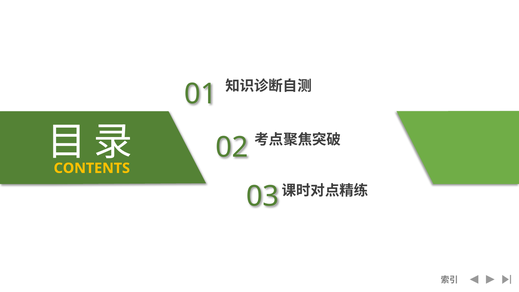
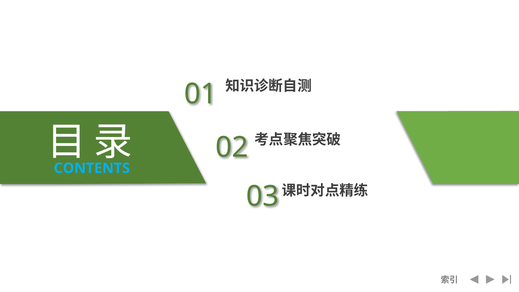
CONTENTS colour: yellow -> light blue (92, 168)
